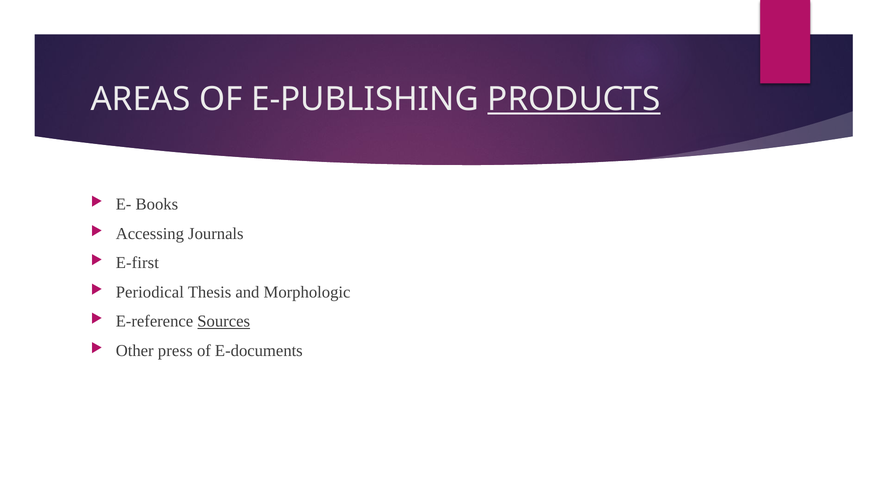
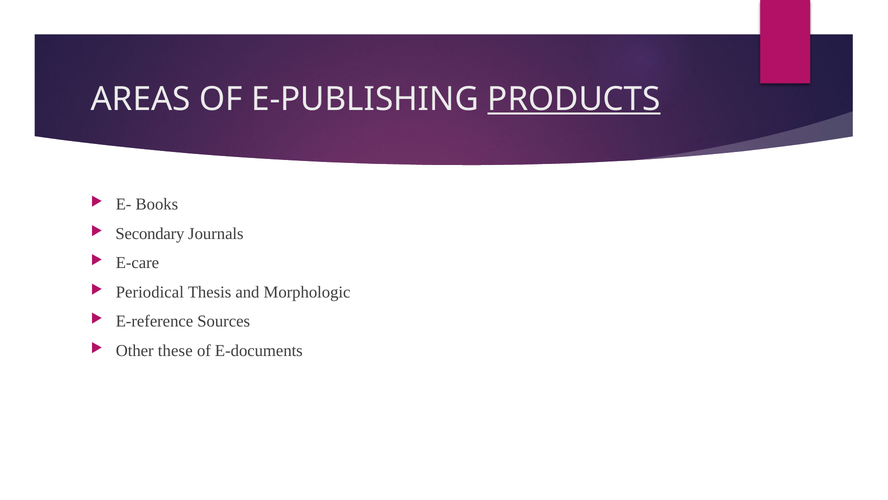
Accessing: Accessing -> Secondary (150, 233)
E-first: E-first -> E-care (137, 263)
Sources underline: present -> none (224, 321)
press: press -> these (175, 350)
